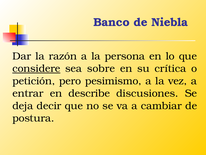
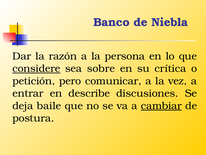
pesimismo: pesimismo -> comunicar (113, 81)
decir: decir -> baile (49, 105)
cambiar underline: none -> present (161, 105)
